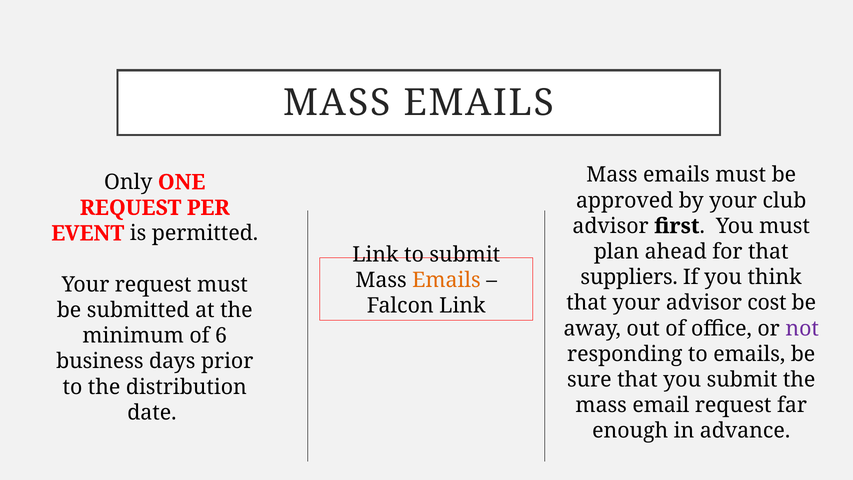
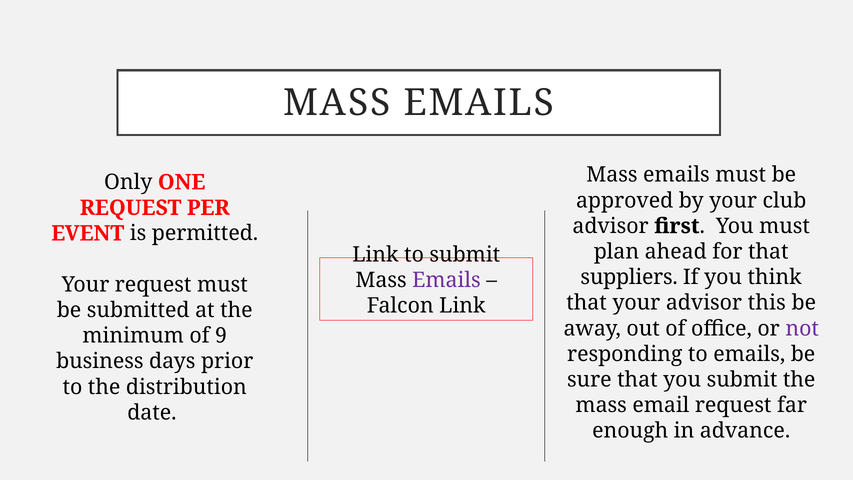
Emails colour: orange -> purple (446, 280)
cost: cost -> this (767, 303)
6: 6 -> 9 (221, 336)
